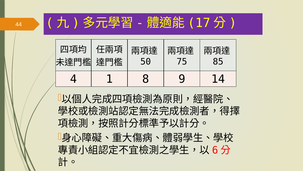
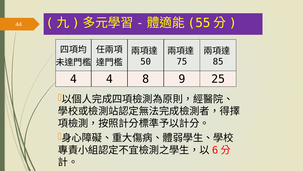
17: 17 -> 55 (199, 23)
4 1: 1 -> 4 (109, 79)
14: 14 -> 25 (218, 79)
